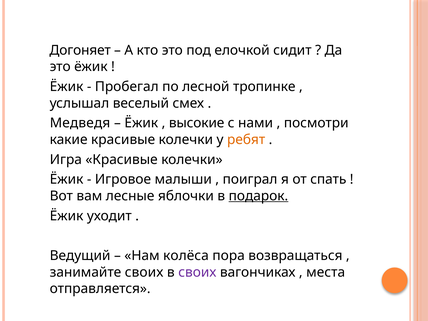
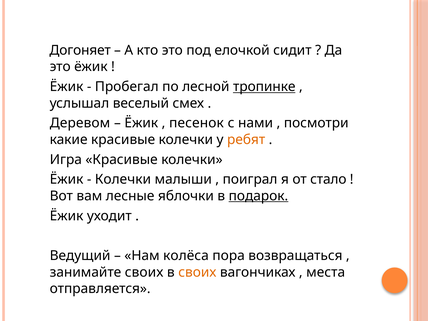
тропинке underline: none -> present (264, 87)
Медведя: Медведя -> Деревом (80, 123)
высокие: высокие -> песенок (196, 123)
Игровое: Игровое -> Колечки (123, 179)
спать: спать -> стало (328, 179)
своих colour: purple -> orange (197, 272)
